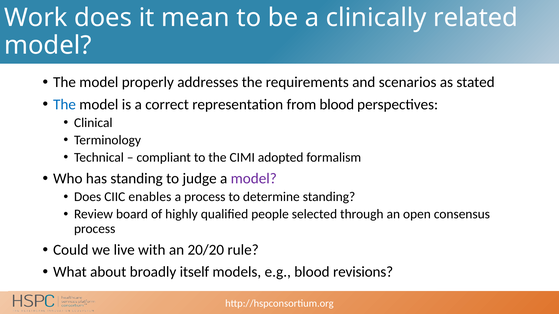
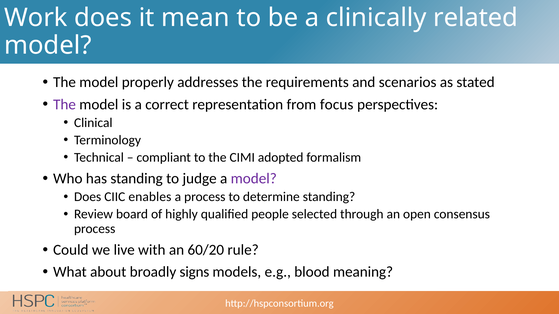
The colour: blue -> purple (65, 105)
from blood: blood -> focus (337, 105)
20/20: 20/20 -> 60/20 (206, 250)
itself: itself -> signs (194, 272)
revisions: revisions -> meaning (363, 272)
